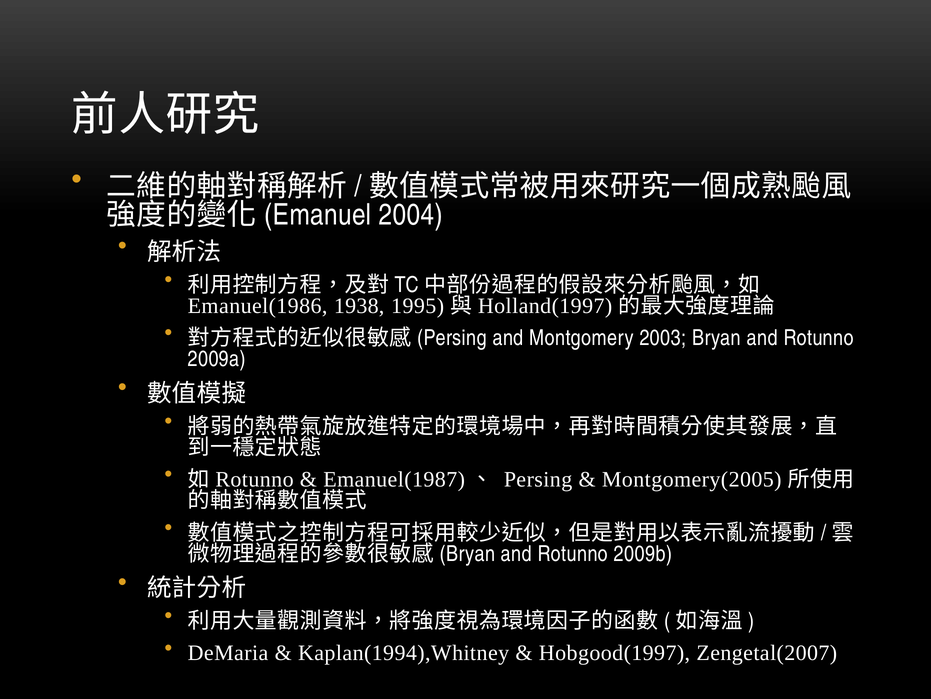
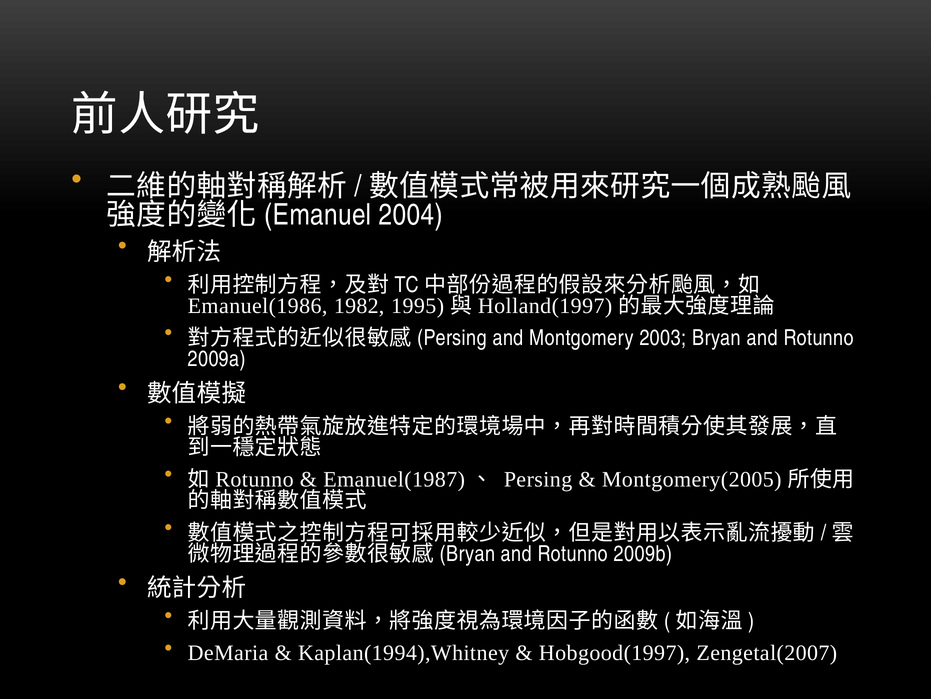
1938: 1938 -> 1982 (359, 306)
